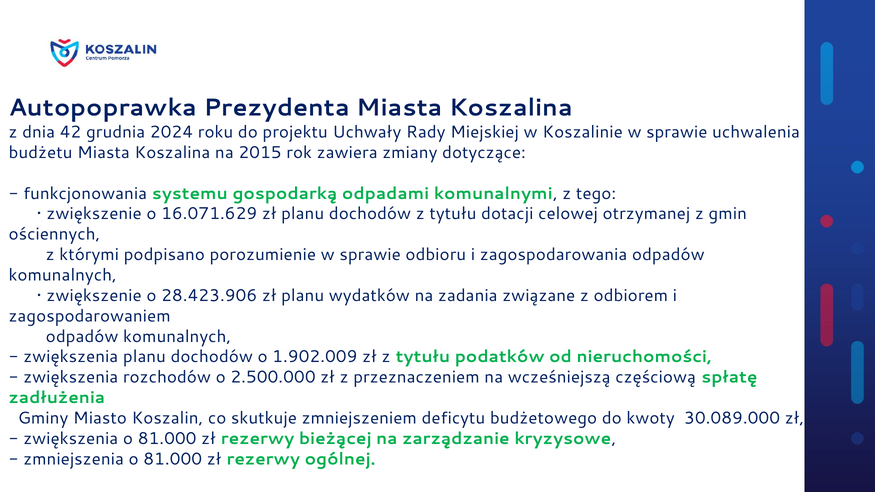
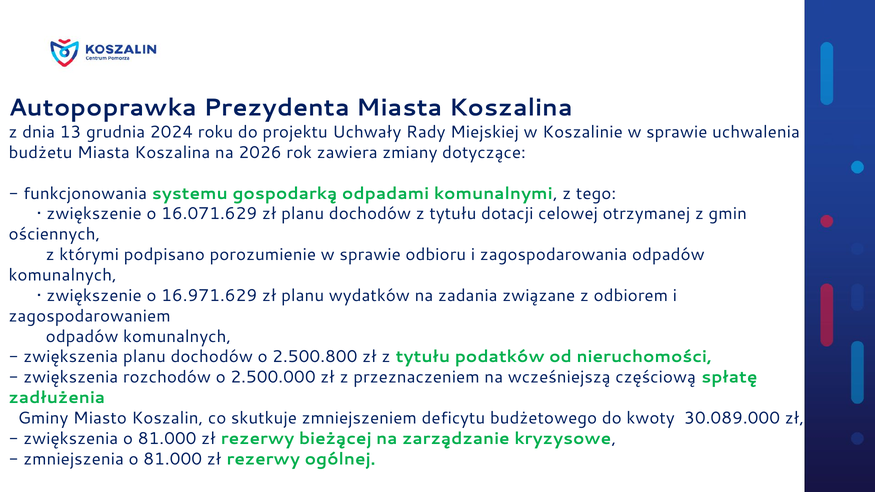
42: 42 -> 13 (70, 132)
2015: 2015 -> 2026 (260, 153)
28.423.906: 28.423.906 -> 16.971.629 (209, 296)
1.902.009: 1.902.009 -> 2.500.800 (315, 357)
